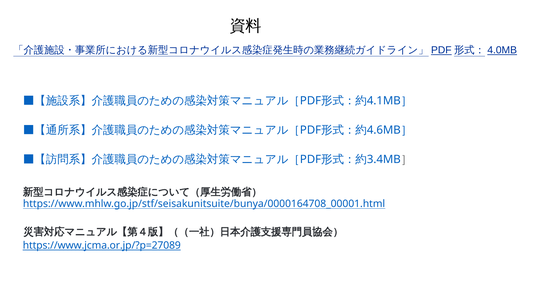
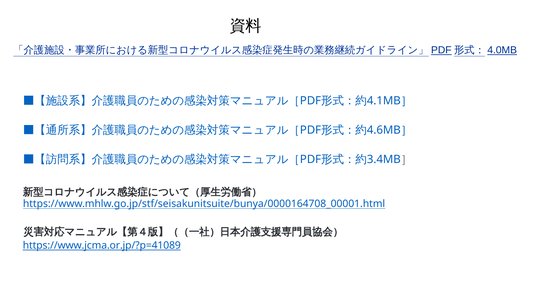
https://www.jcma.or.jp/?p=27089: https://www.jcma.or.jp/?p=27089 -> https://www.jcma.or.jp/?p=41089 (102, 246)
